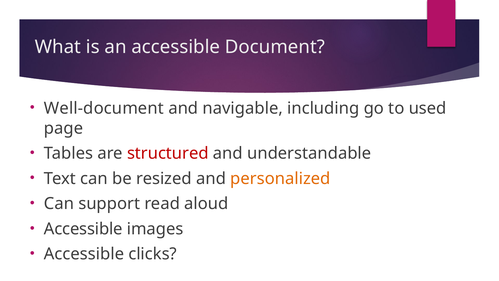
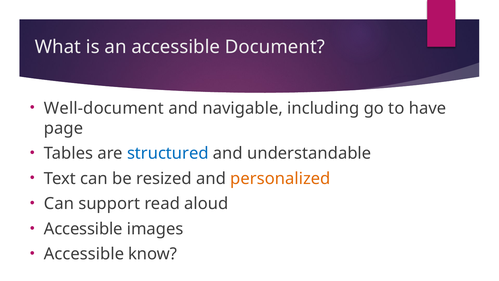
used: used -> have (428, 108)
structured colour: red -> blue (168, 153)
clicks: clicks -> know (153, 254)
